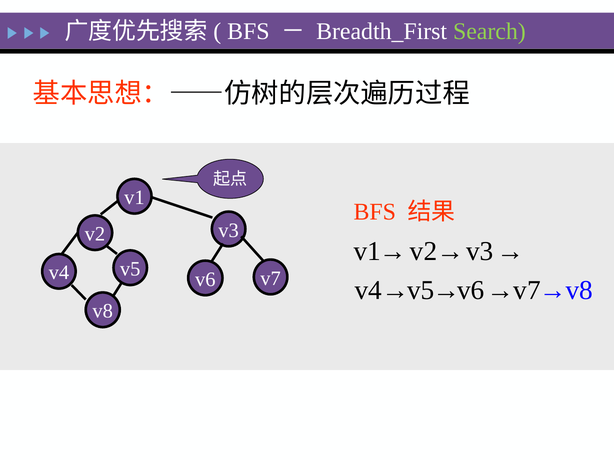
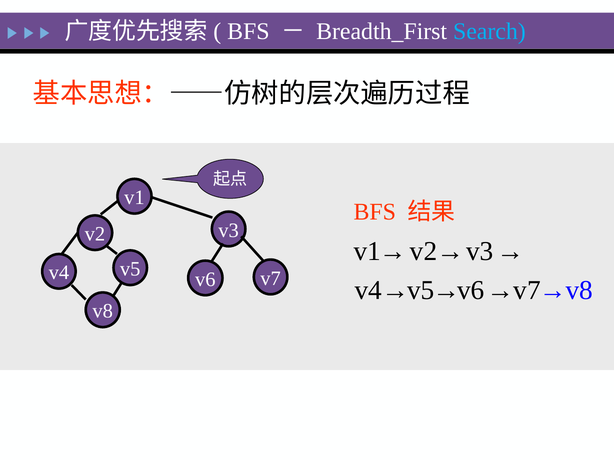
Search colour: light green -> light blue (489, 31)
